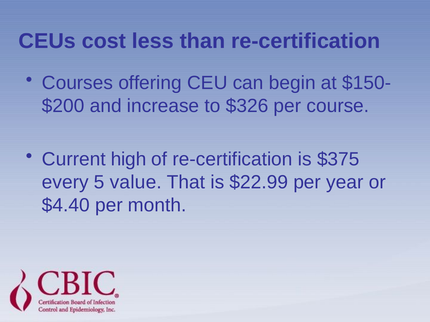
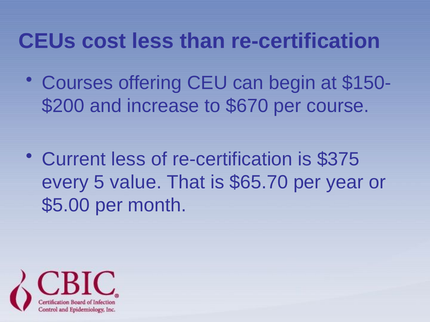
$326: $326 -> $670 (247, 106)
Current high: high -> less (128, 160)
$22.99: $22.99 -> $65.70 (259, 182)
$4.40: $4.40 -> $5.00 (66, 205)
